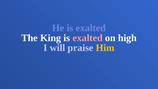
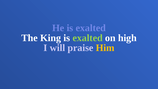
exalted colour: pink -> light green (88, 38)
